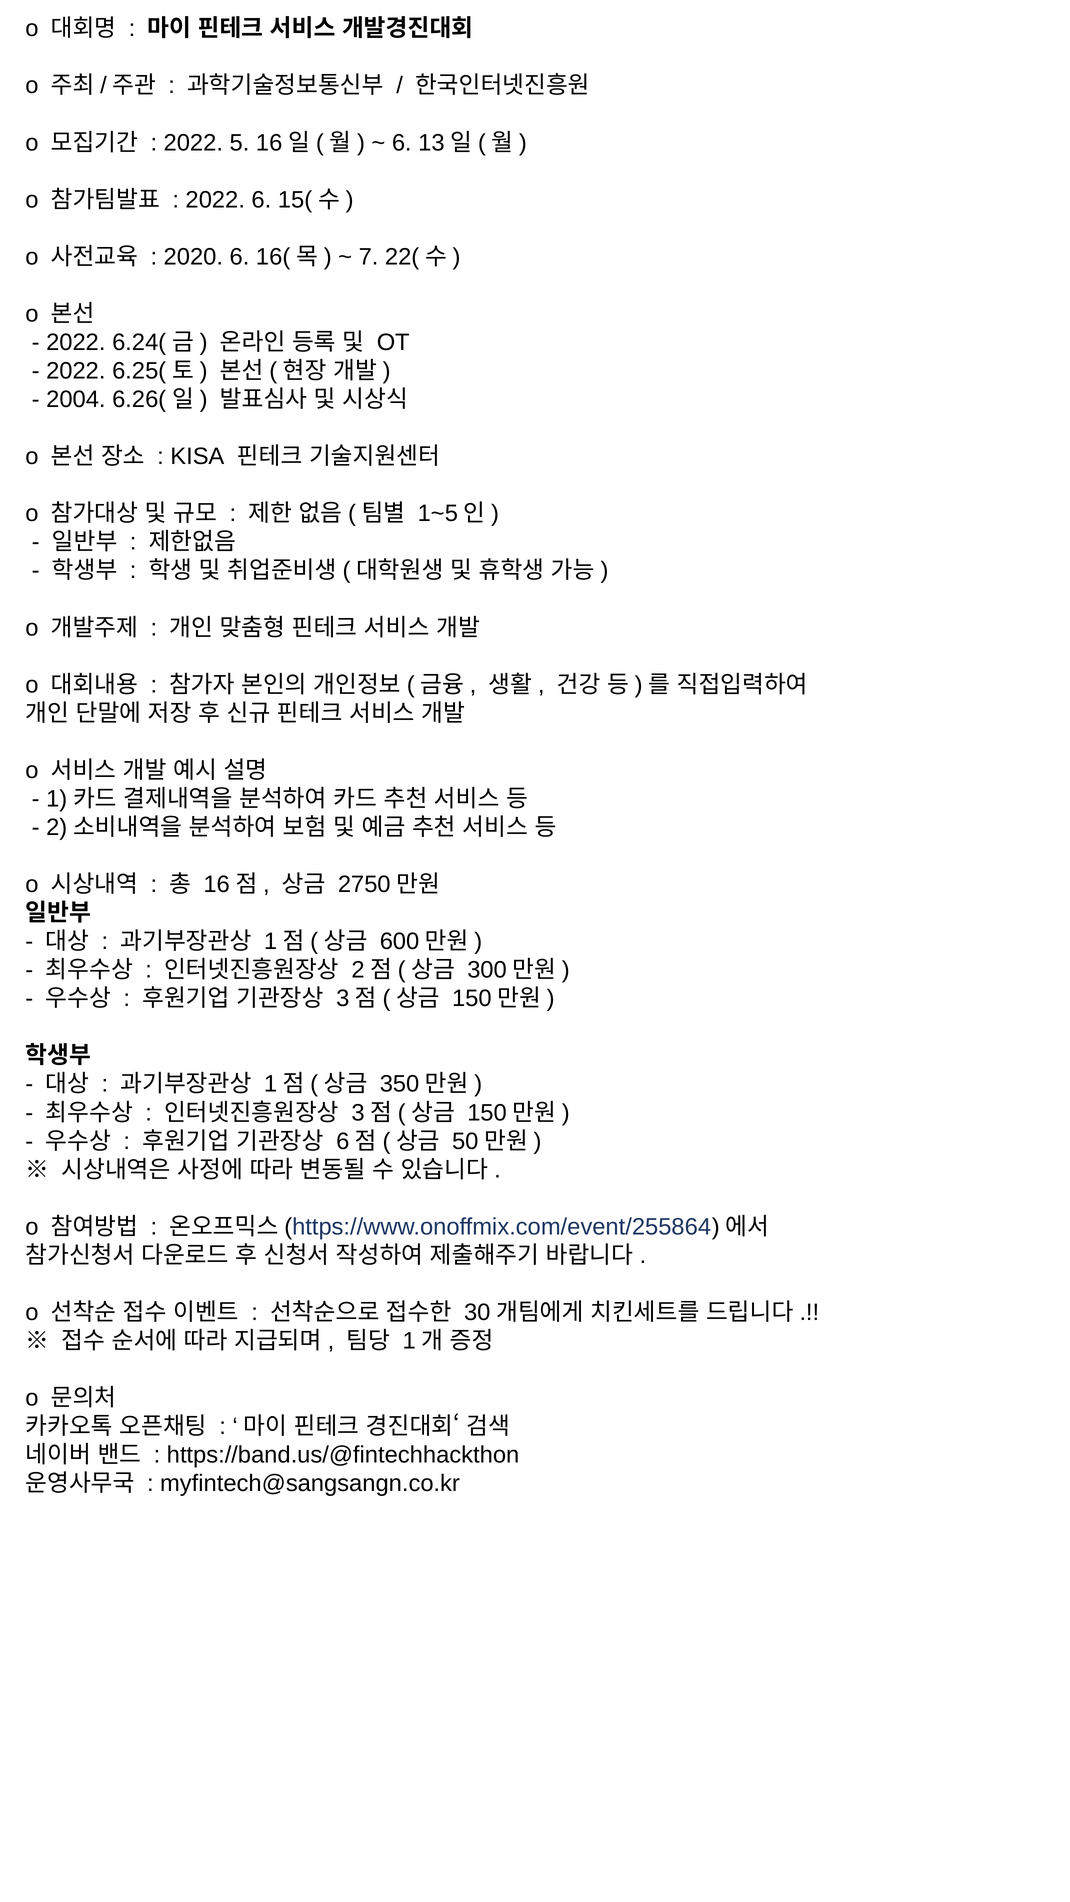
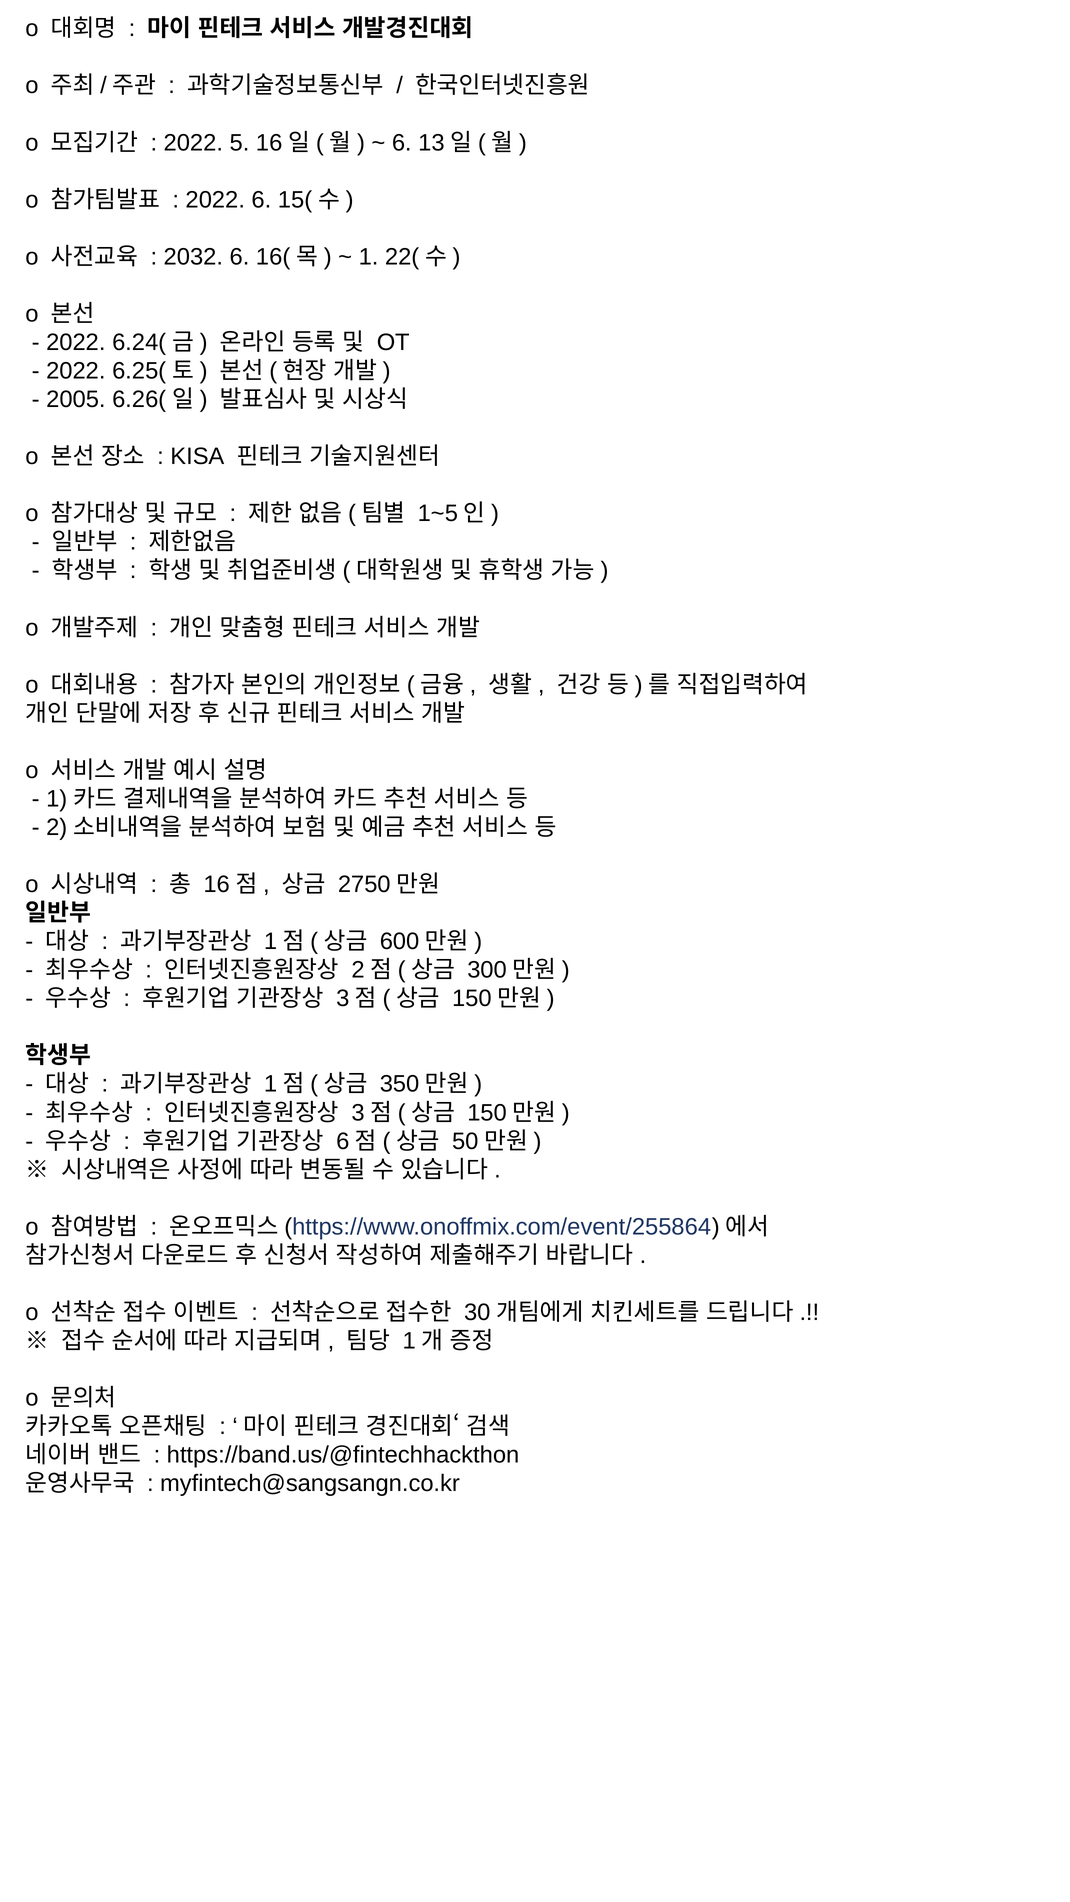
2020: 2020 -> 2032 (193, 257)
7: 7 -> 1 (368, 257)
2004: 2004 -> 2005 (76, 399)
